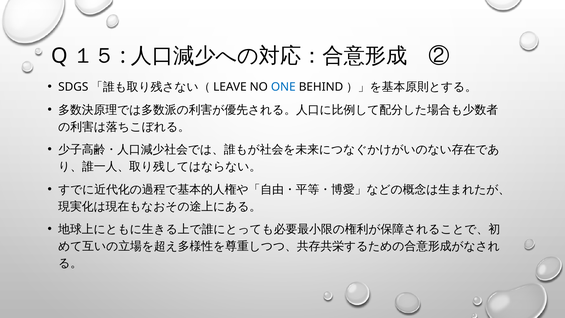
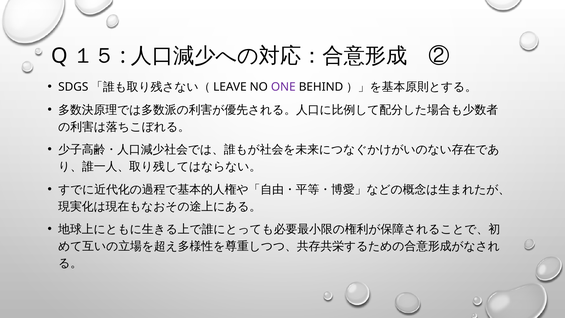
ONE colour: blue -> purple (283, 87)
